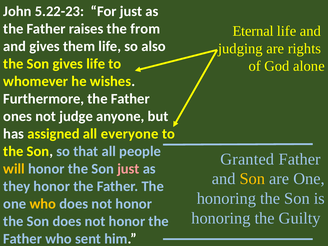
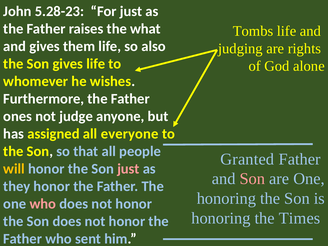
5.22-23: 5.22-23 -> 5.28-23 (59, 11)
from: from -> what (145, 29)
Eternal: Eternal -> Tombs (253, 31)
Son colour: yellow -> pink (252, 179)
who colour: yellow -> pink (43, 204)
Guilty: Guilty -> Times (300, 218)
